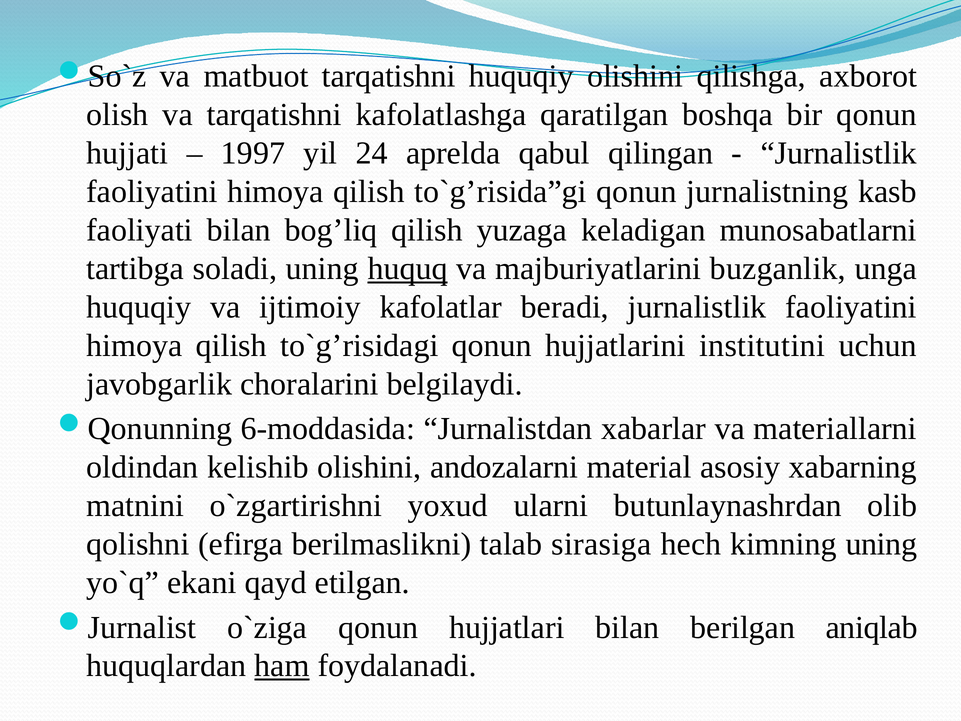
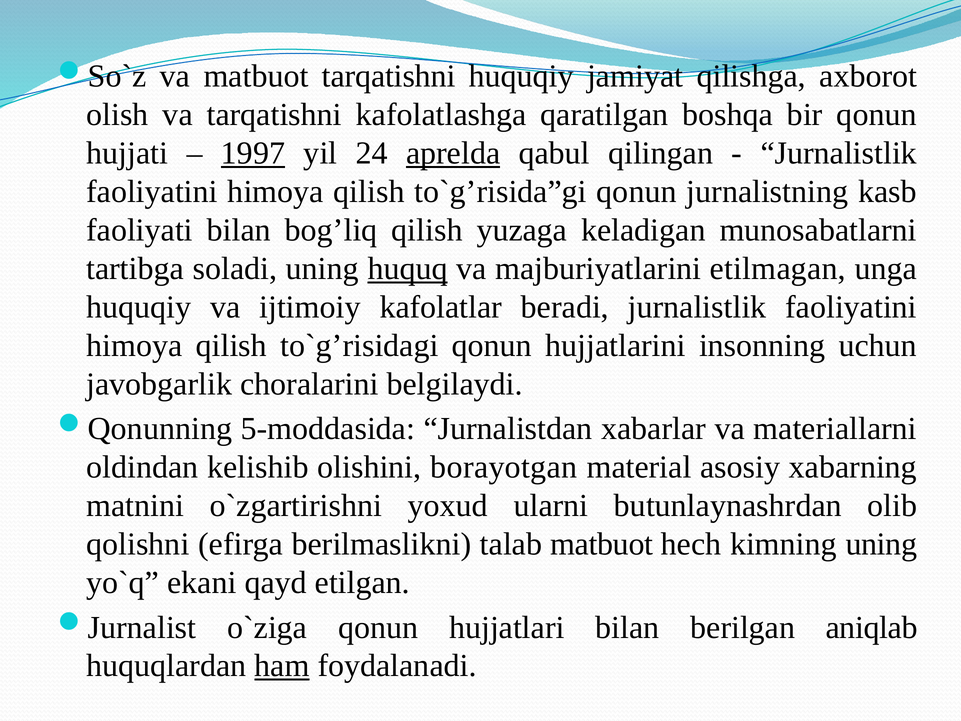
huquqiy olishini: olishini -> jamiyat (635, 76)
1997 underline: none -> present (253, 153)
aprelda underline: none -> present (453, 153)
buzganlik: buzganlik -> etilmagan (778, 268)
institutini: institutini -> insonning (762, 345)
6-moddasida: 6-moddasida -> 5-moddasida (328, 429)
andozalarni: andozalarni -> borayotgan (504, 467)
talab sirasiga: sirasiga -> matbuot (602, 544)
